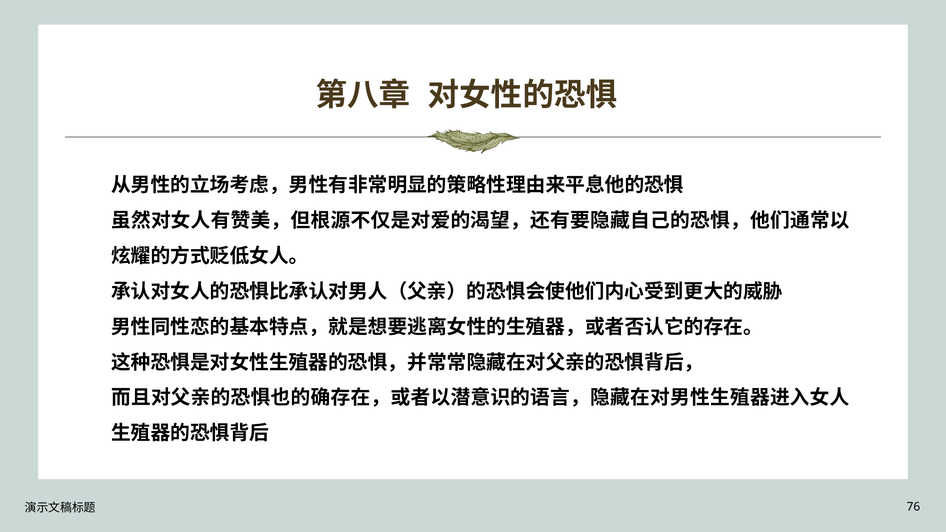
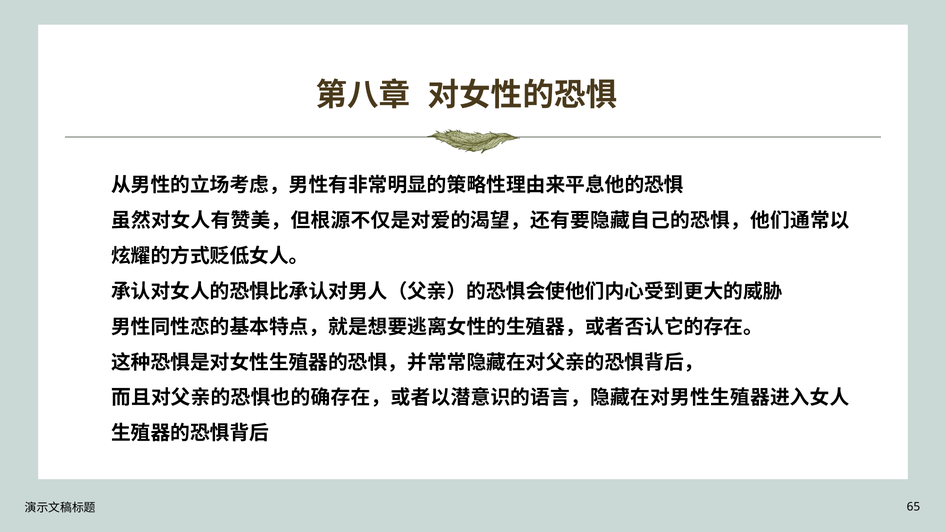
76: 76 -> 65 (913, 507)
